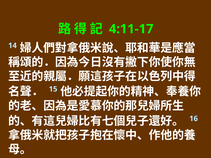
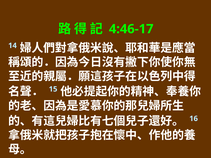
4:11-17: 4:11-17 -> 4:46-17 (131, 29)
